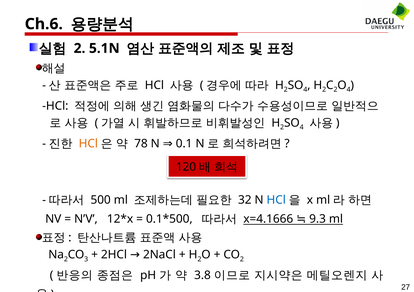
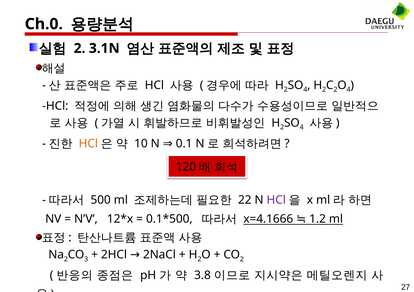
Ch.6: Ch.6 -> Ch.0 (44, 24)
5.1N: 5.1N -> 3.1N (104, 48)
78: 78 -> 10 (141, 144)
32: 32 -> 22 (245, 201)
HCl colour: blue -> purple (276, 201)
9.3: 9.3 -> 1.2 (318, 219)
